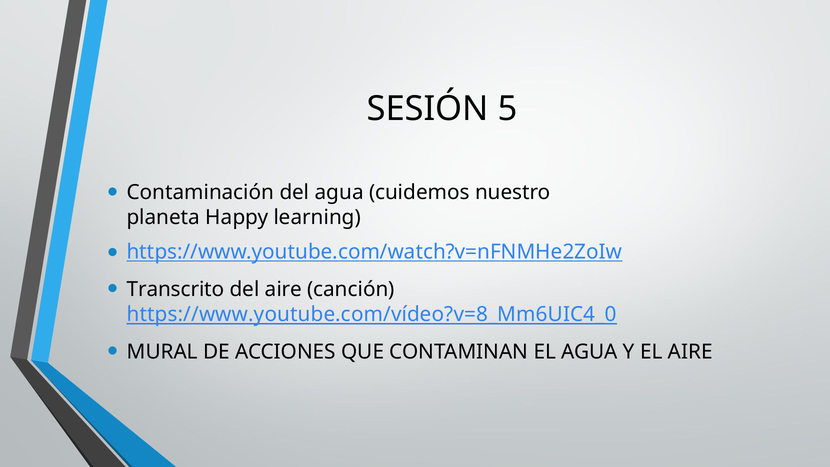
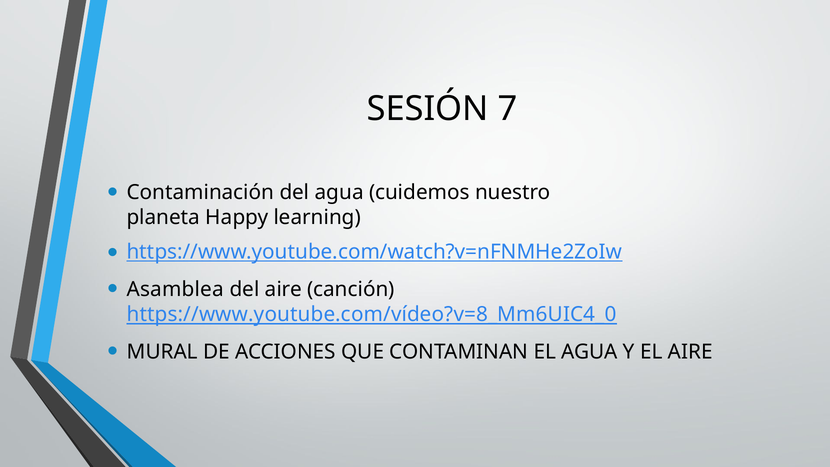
5: 5 -> 7 (508, 109)
Transcrito: Transcrito -> Asamblea (175, 289)
